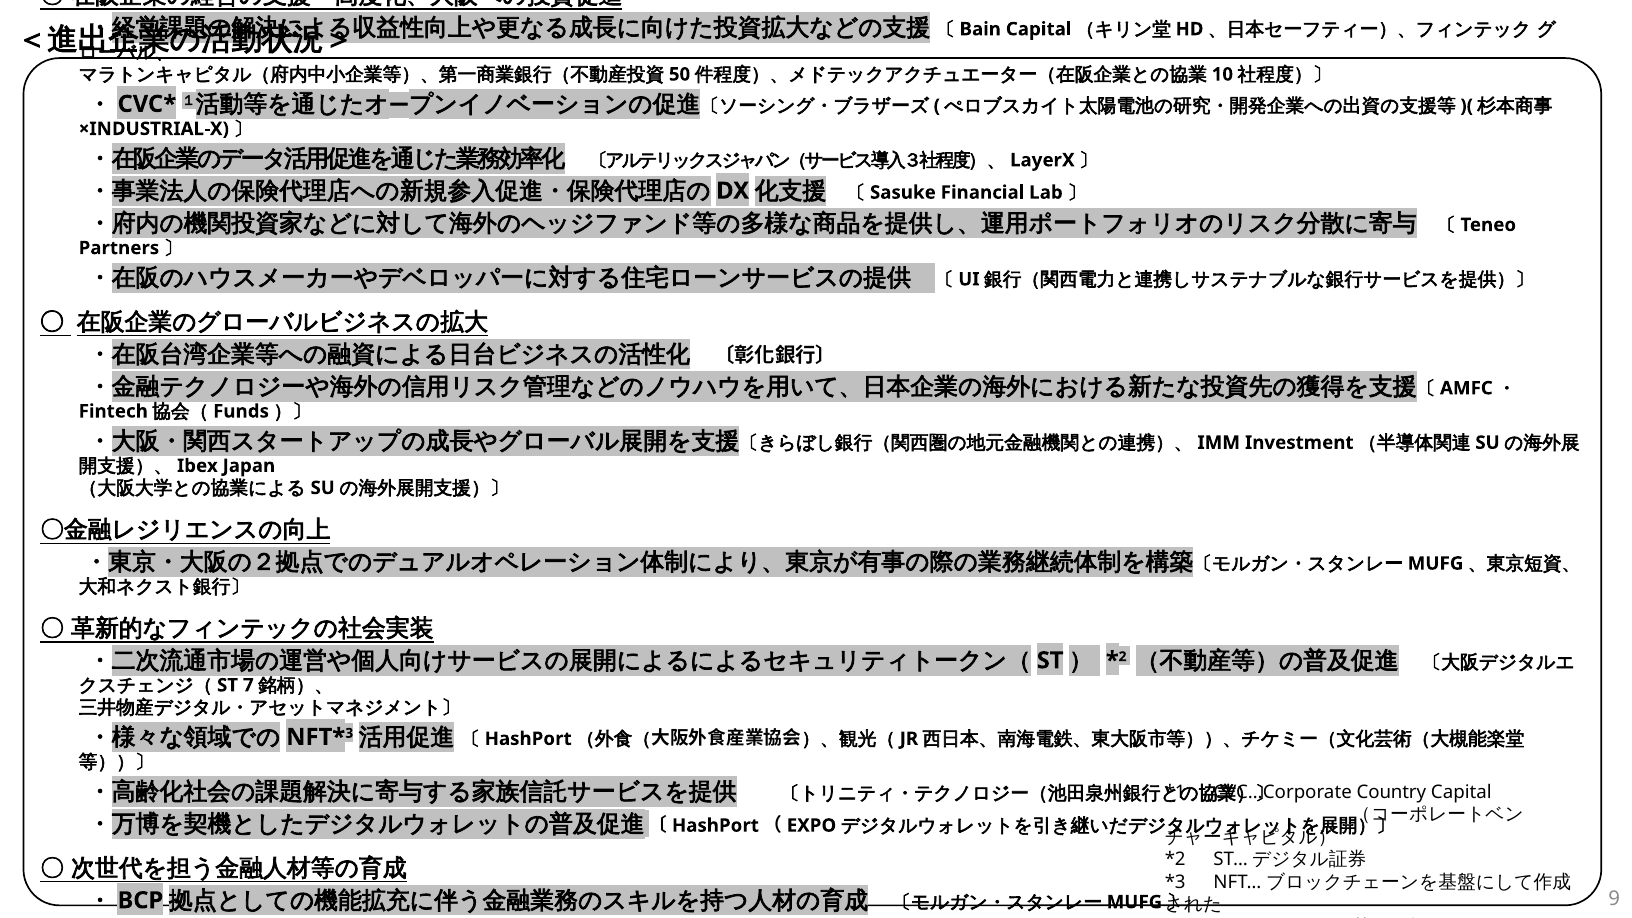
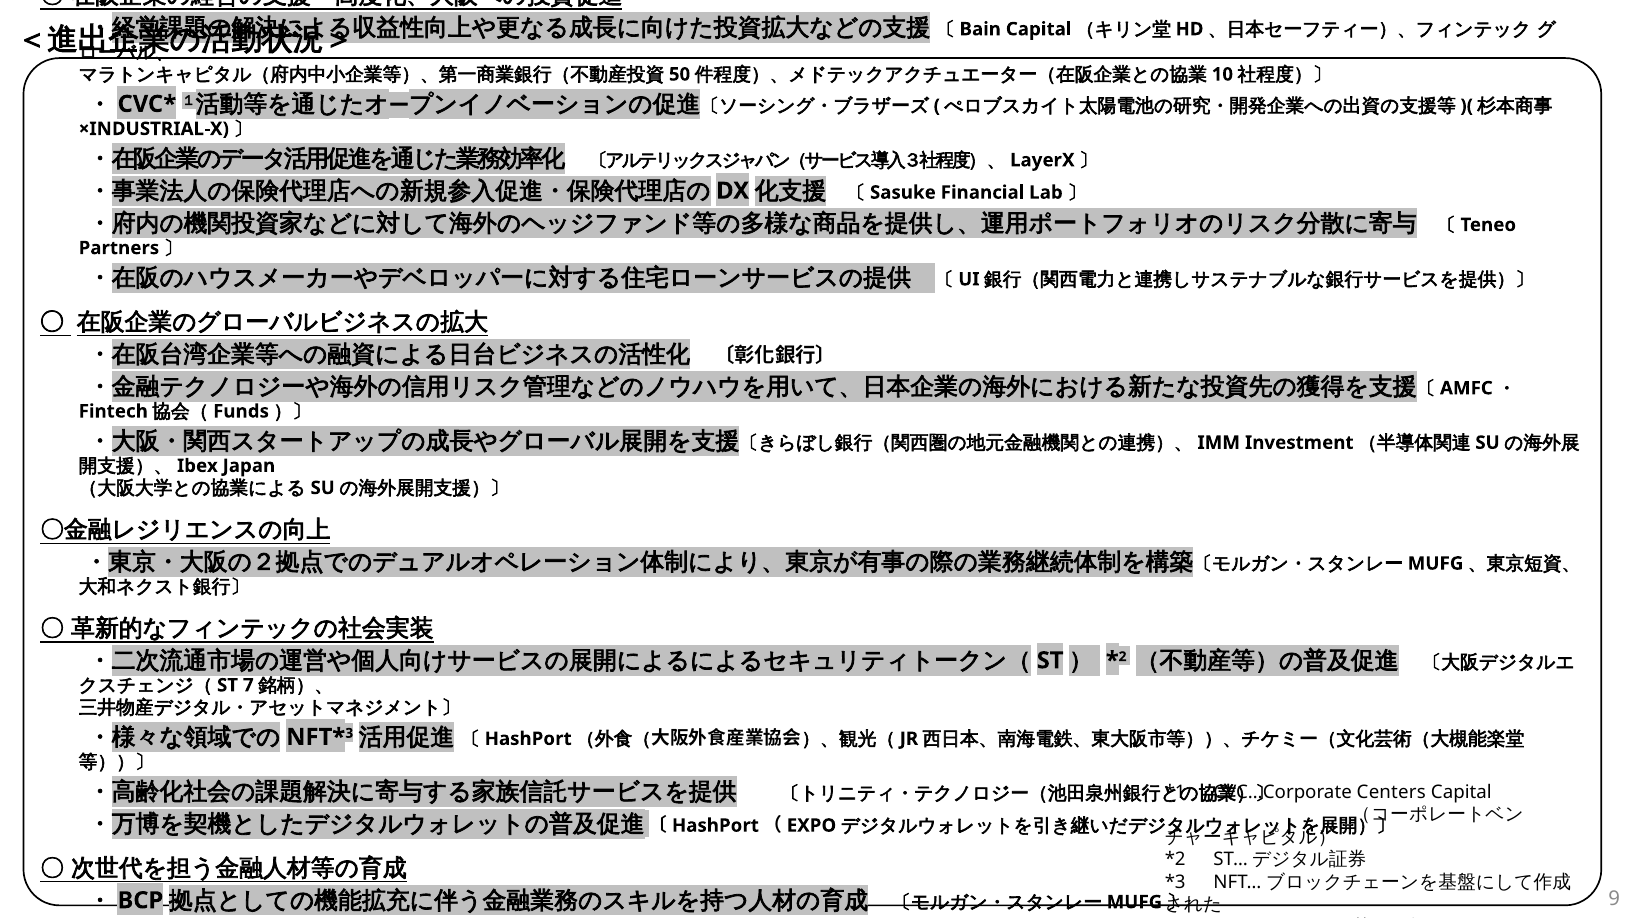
Country: Country -> Centers (1391, 792)
